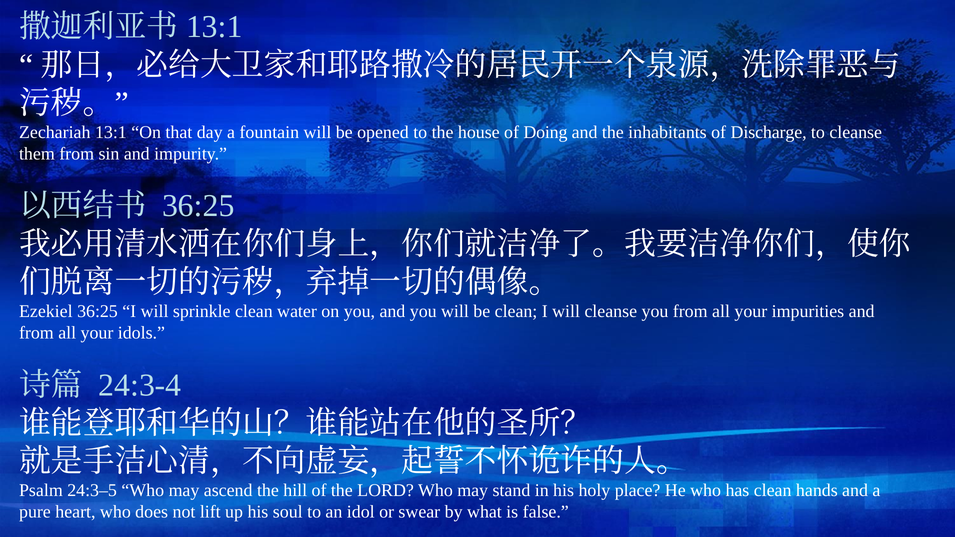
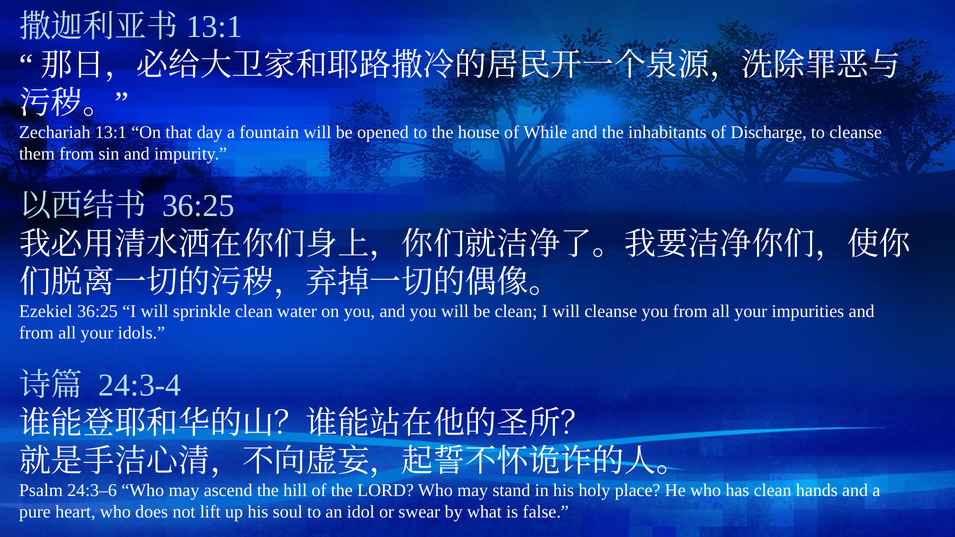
Doing: Doing -> While (545, 132)
24:3–5: 24:3–5 -> 24:3–6 (92, 490)
